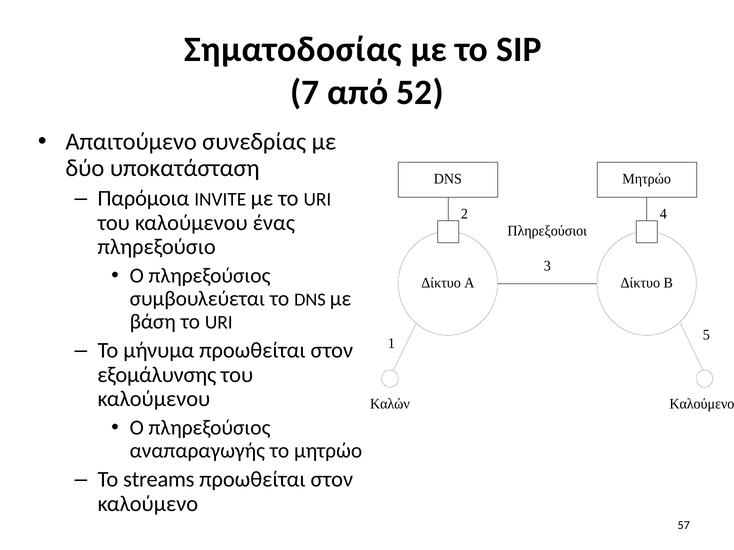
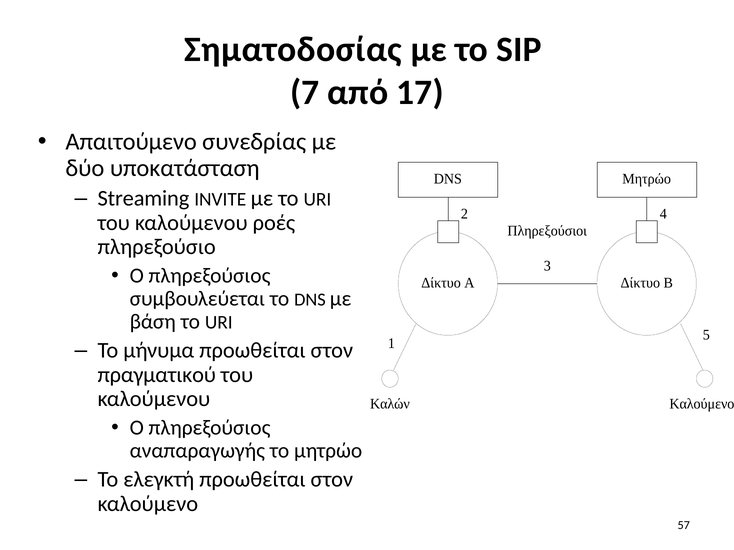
52: 52 -> 17 (420, 92)
Παρόμοια: Παρόμοια -> Streaming (143, 199)
ένας: ένας -> ροές (274, 223)
εξομάλυνσης: εξομάλυνσης -> πραγματικού (157, 375)
streams: streams -> ελεγκτή (159, 480)
